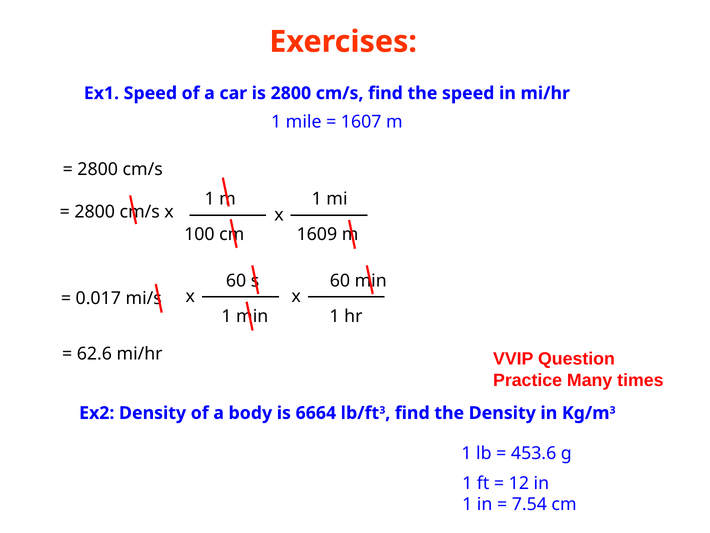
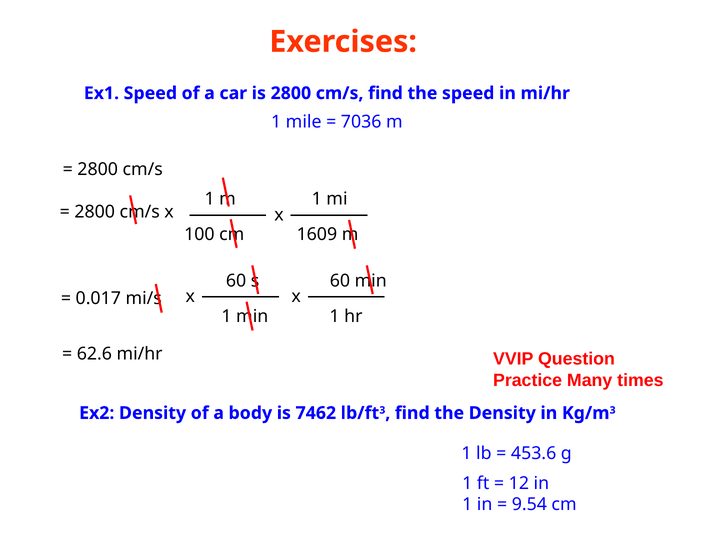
1607: 1607 -> 7036 (361, 122)
6664: 6664 -> 7462 (316, 413)
7.54: 7.54 -> 9.54 (529, 504)
